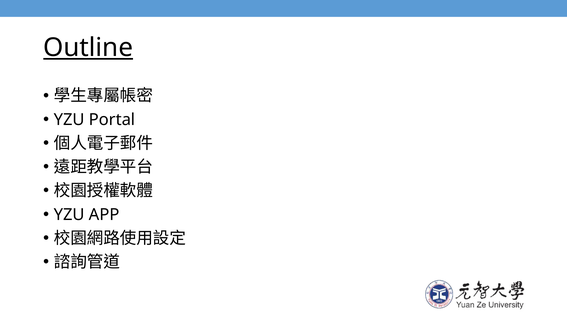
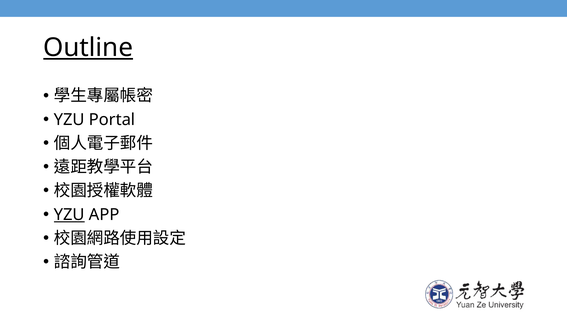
YZU underline: none -> present (69, 215)
